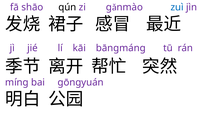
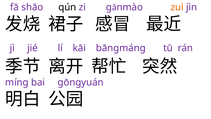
zuì colour: blue -> orange (177, 7)
